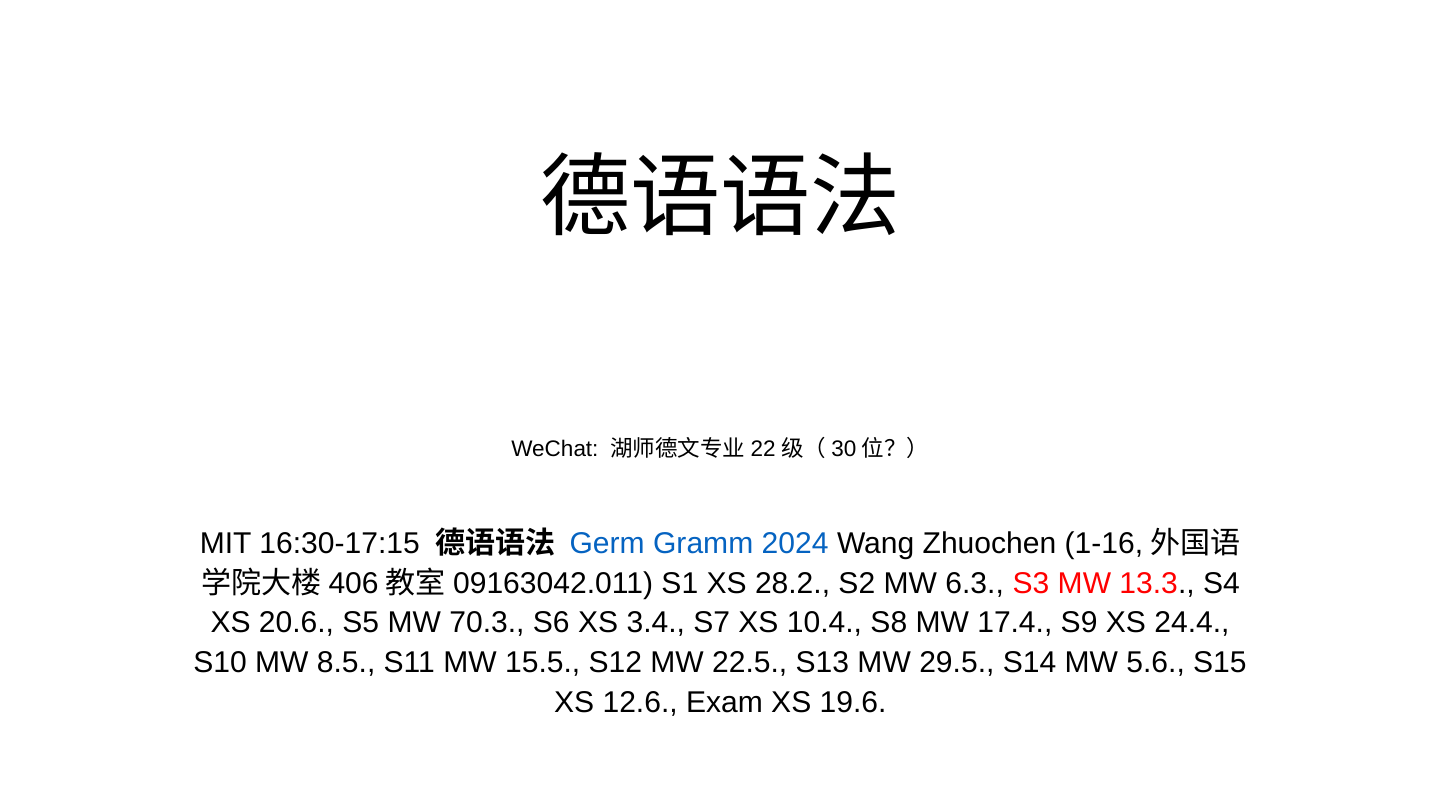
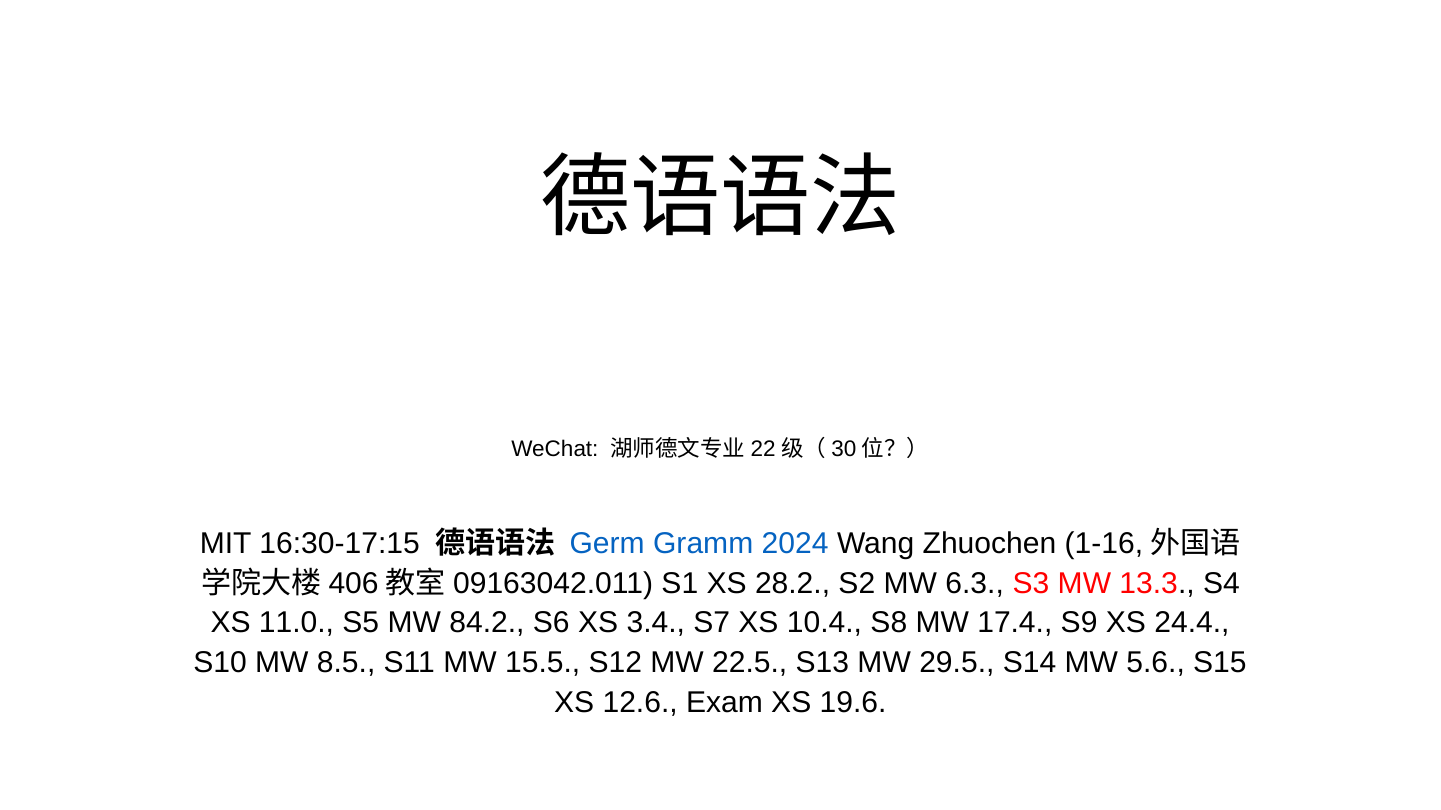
20.6: 20.6 -> 11.0 (297, 624)
70.3: 70.3 -> 84.2 (487, 624)
